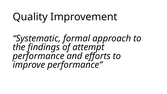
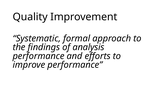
attempt: attempt -> analysis (88, 47)
